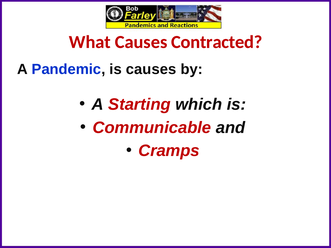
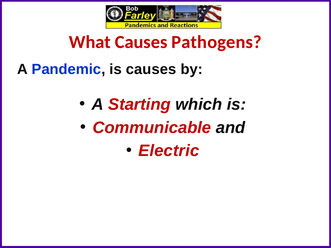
Contracted: Contracted -> Pathogens (217, 42)
Cramps: Cramps -> Electric (169, 151)
